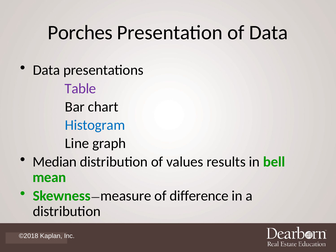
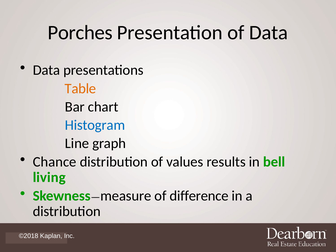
Table colour: purple -> orange (80, 88)
Median: Median -> Chance (55, 162)
mean: mean -> living (49, 177)
